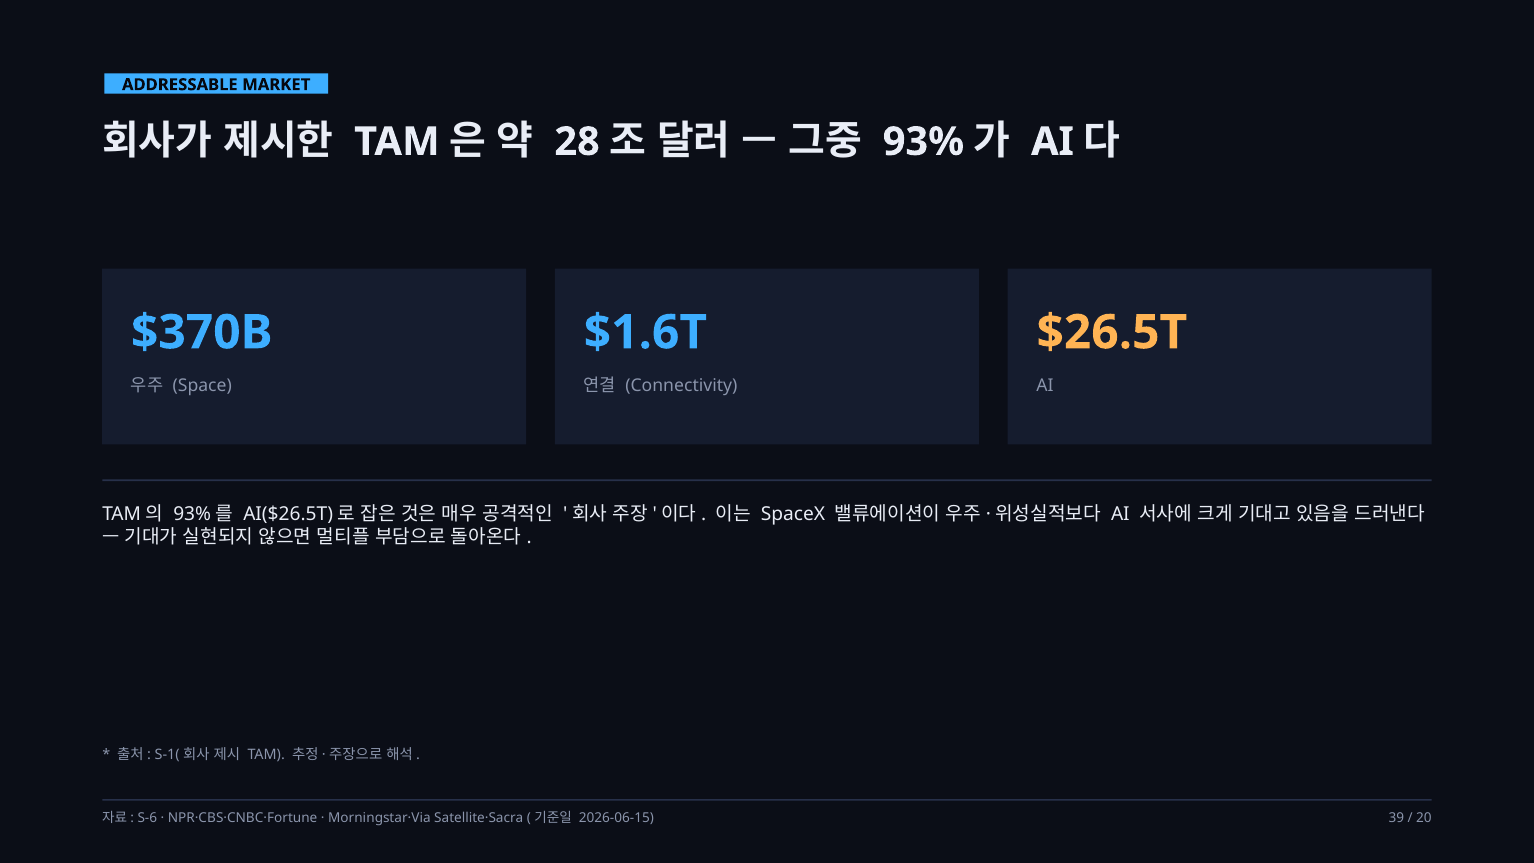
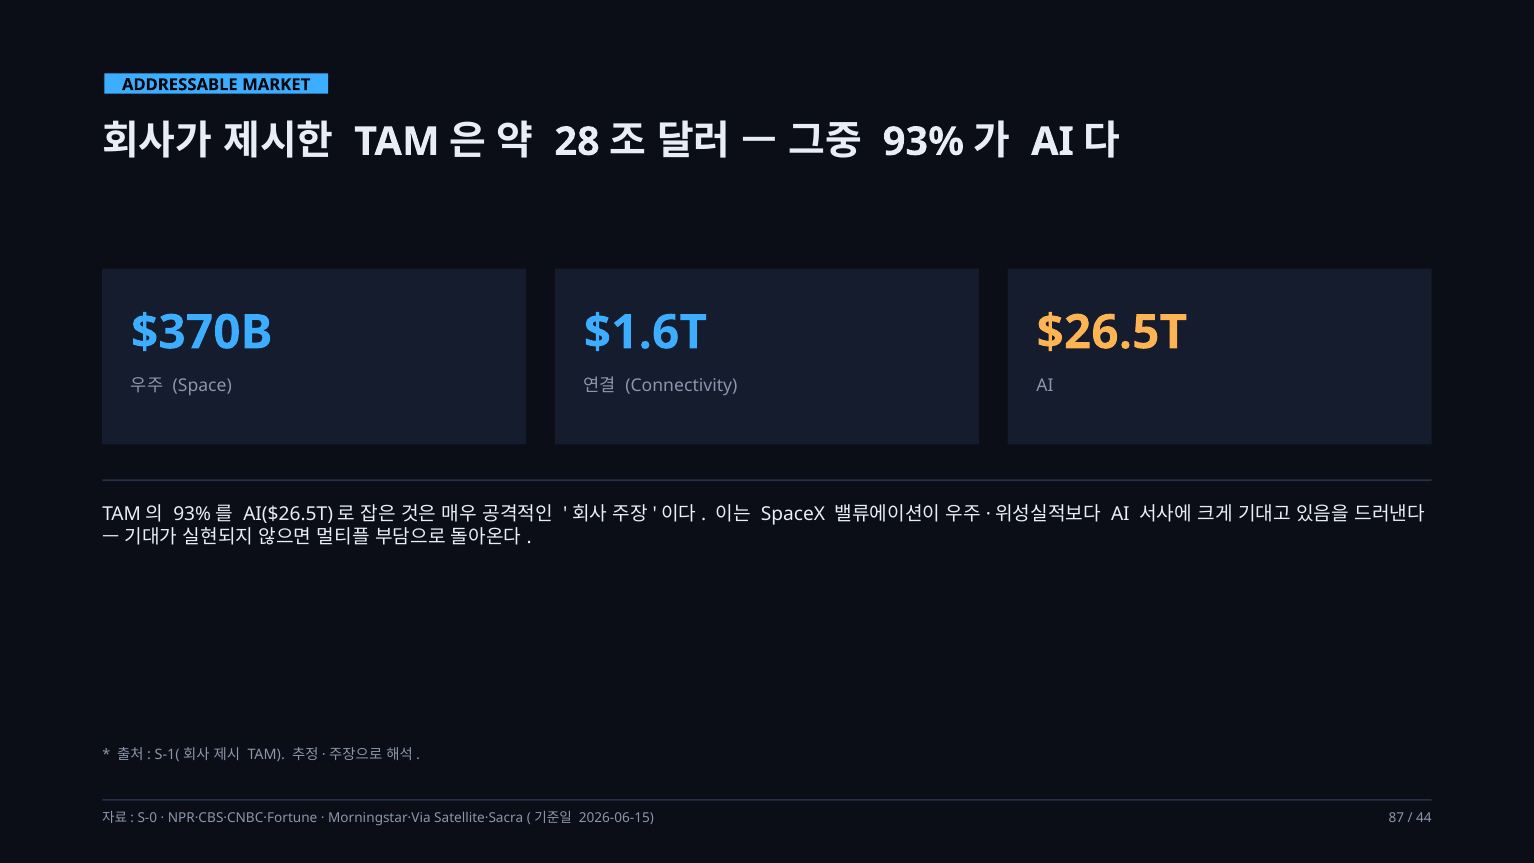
S-6: S-6 -> S-0 (147, 818)
39: 39 -> 87 (1396, 818)
20: 20 -> 44 (1424, 818)
